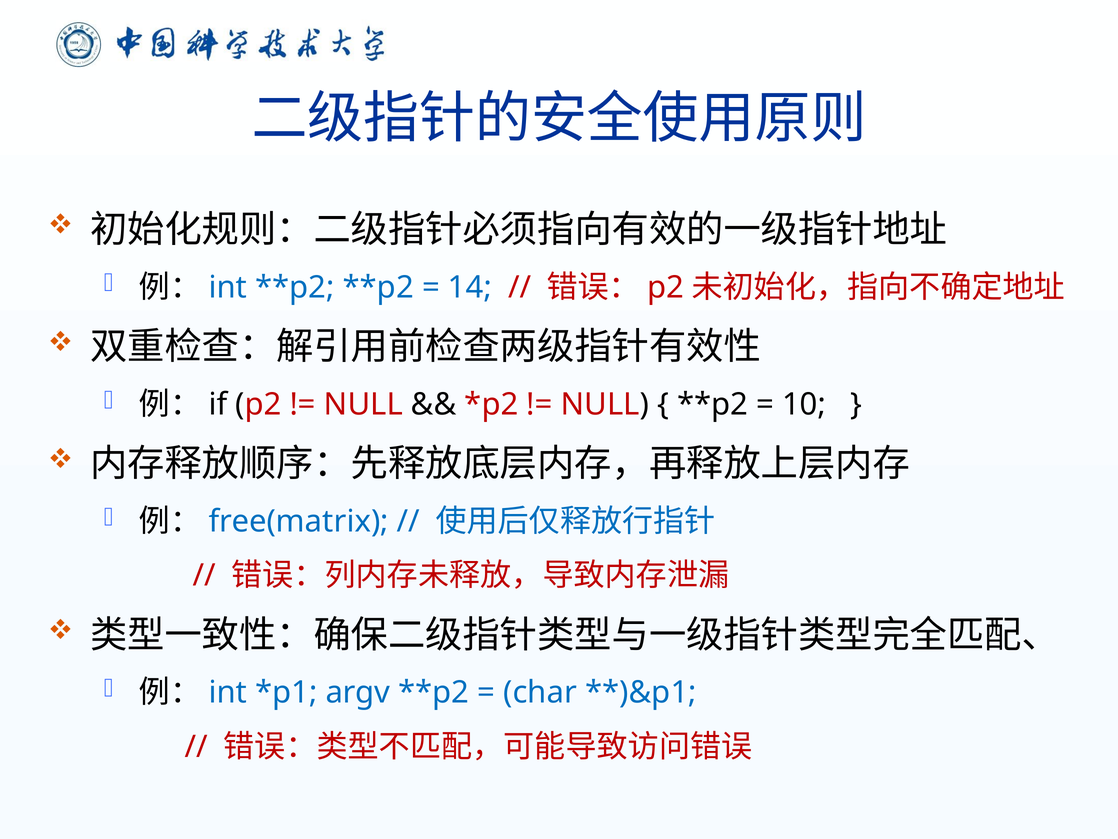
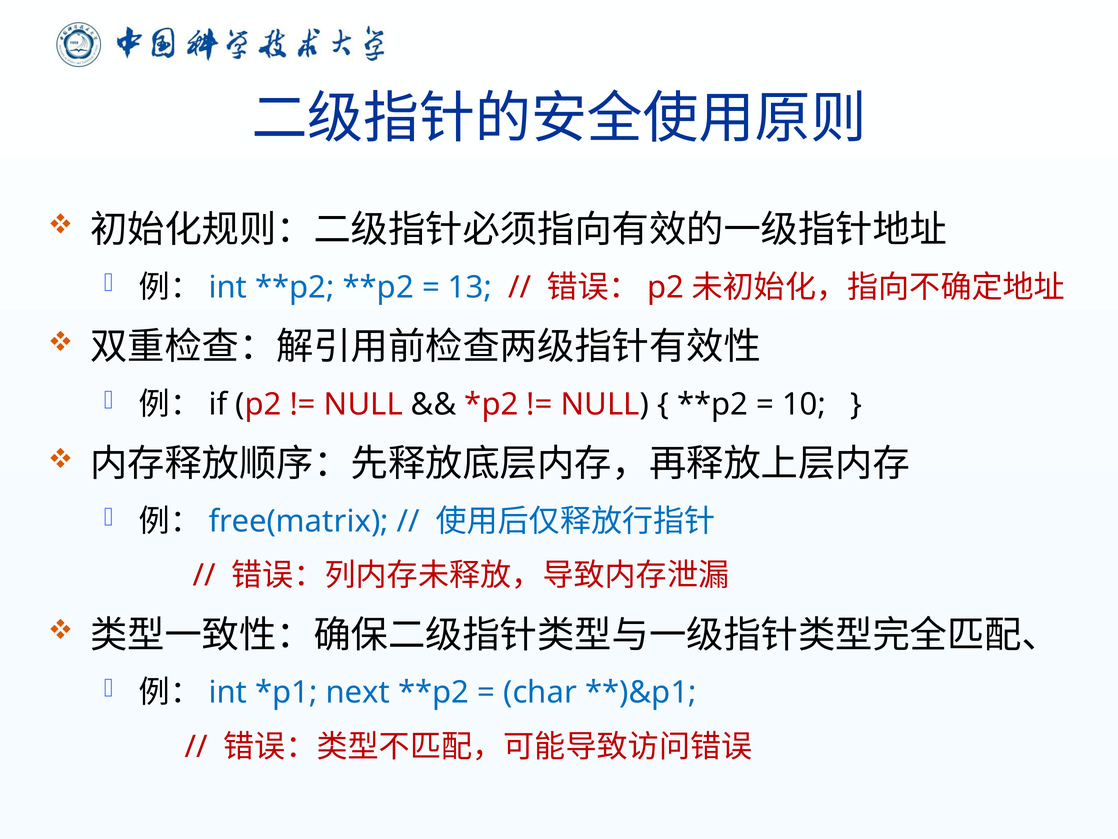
14: 14 -> 13 (470, 287)
argv: argv -> next (358, 692)
